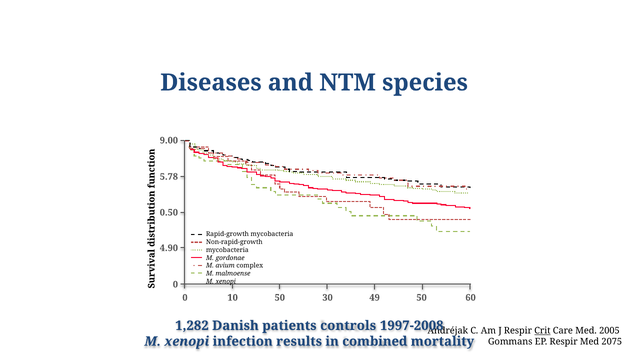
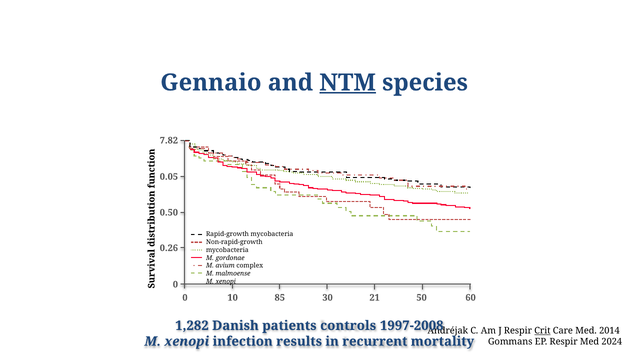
Diseases: Diseases -> Gennaio (211, 83)
NTM underline: none -> present (348, 83)
9.00: 9.00 -> 7.82 (169, 140)
5.78: 5.78 -> 0.05 (169, 177)
4.90: 4.90 -> 0.26 (169, 248)
10 50: 50 -> 85 (280, 298)
49: 49 -> 21 (375, 298)
2005: 2005 -> 2014 (609, 331)
combined: combined -> recurrent (375, 341)
2075: 2075 -> 2024 (612, 342)
